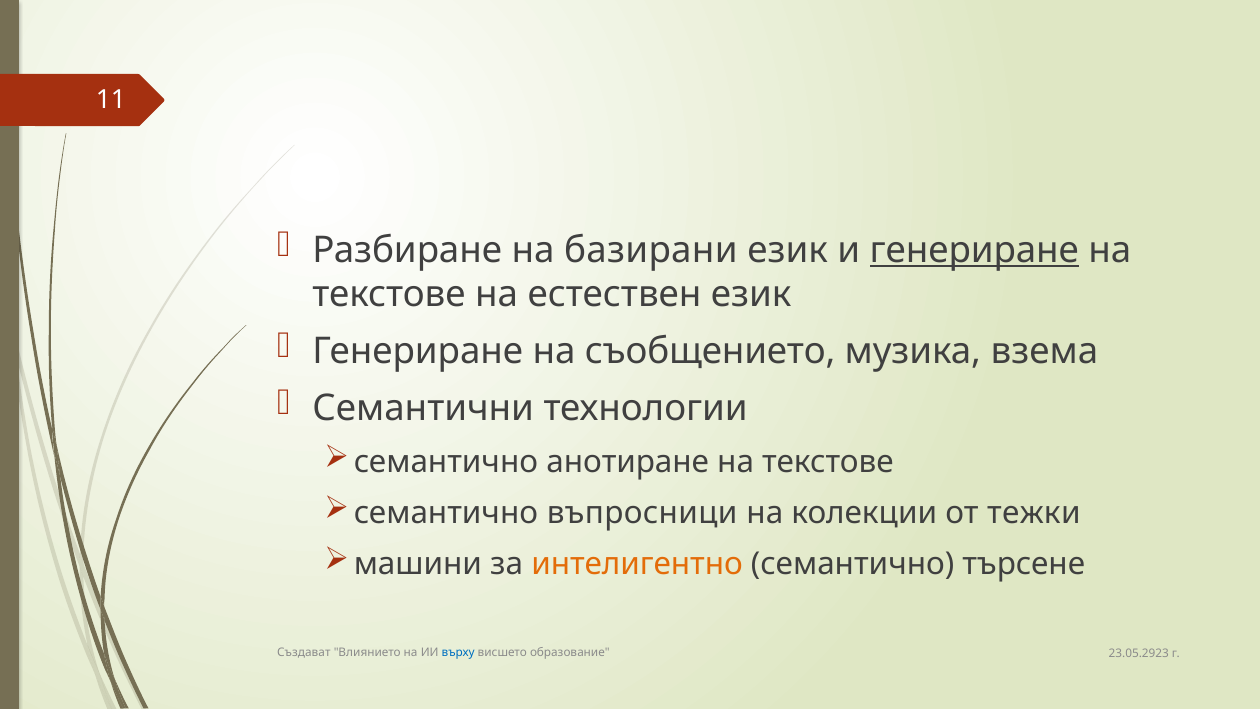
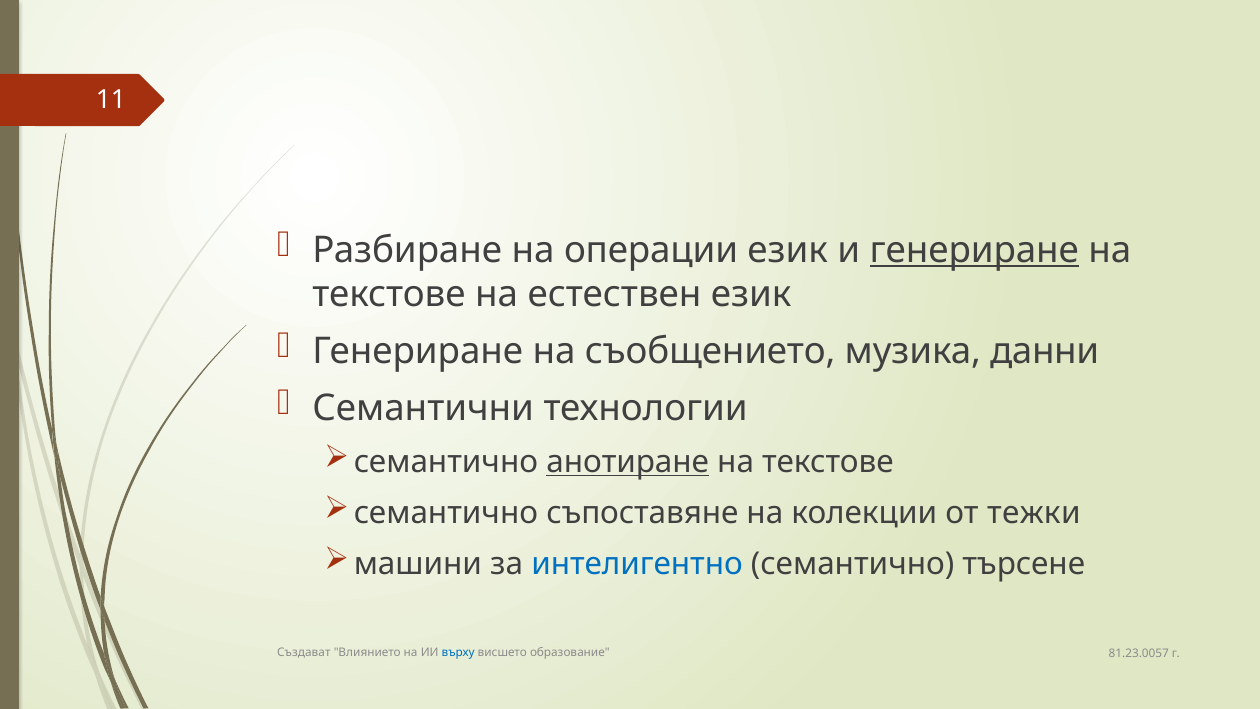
базирани: базирани -> операции (651, 250)
взема: взема -> данни (1045, 351)
анотиране underline: none -> present (628, 462)
въпросници: въпросници -> съпоставяне (642, 513)
интелигентно colour: orange -> blue (637, 564)
23.05.2923: 23.05.2923 -> 81.23.0057 (1139, 653)
